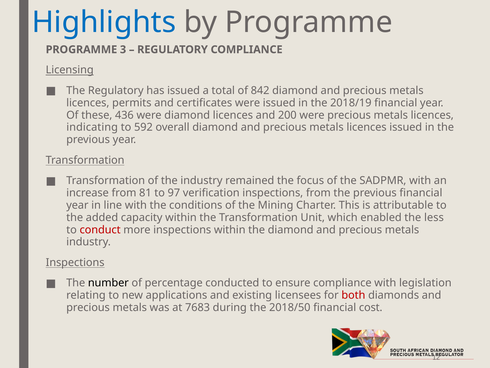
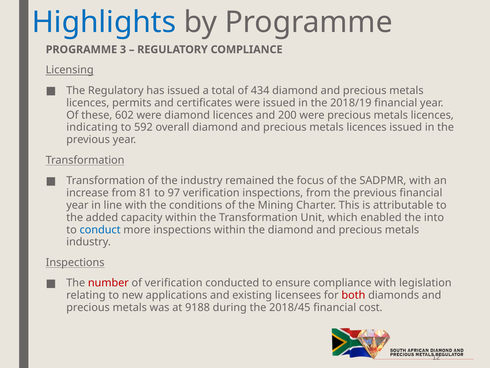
842: 842 -> 434 (260, 90)
436: 436 -> 602 (124, 115)
less: less -> into (434, 217)
conduct colour: red -> blue (100, 229)
number colour: black -> red (108, 283)
of percentage: percentage -> verification (174, 283)
7683: 7683 -> 9188 (198, 307)
2018/50: 2018/50 -> 2018/45 (290, 307)
